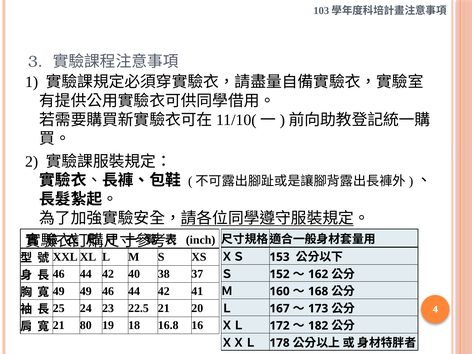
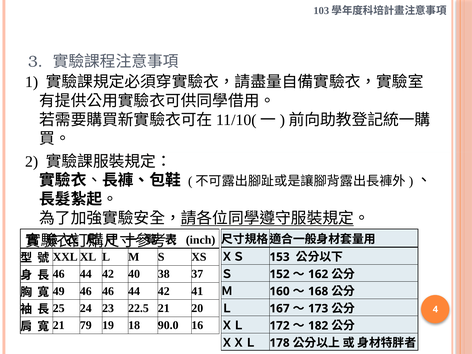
49 49: 49 -> 46 (86, 291)
80: 80 -> 79 (86, 325)
16.8: 16.8 -> 90.0 (168, 325)
